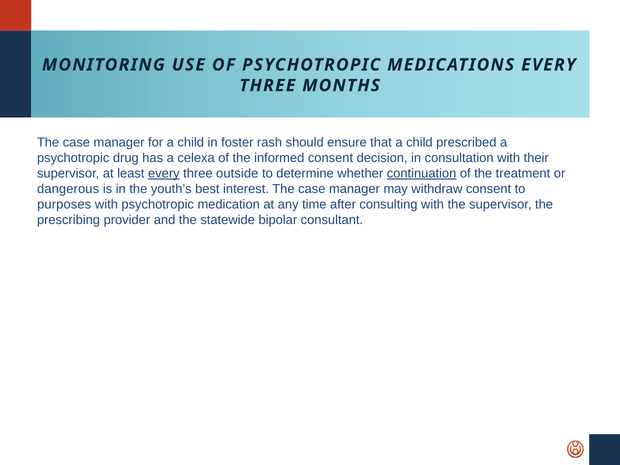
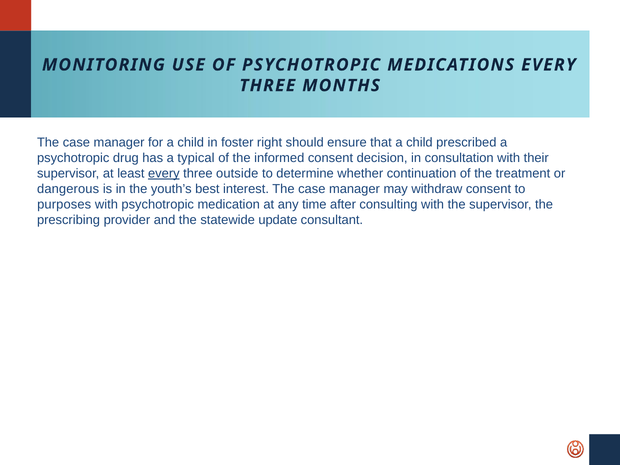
rash: rash -> right (270, 142)
celexa: celexa -> typical (196, 158)
continuation underline: present -> none (422, 173)
bipolar: bipolar -> update (278, 220)
